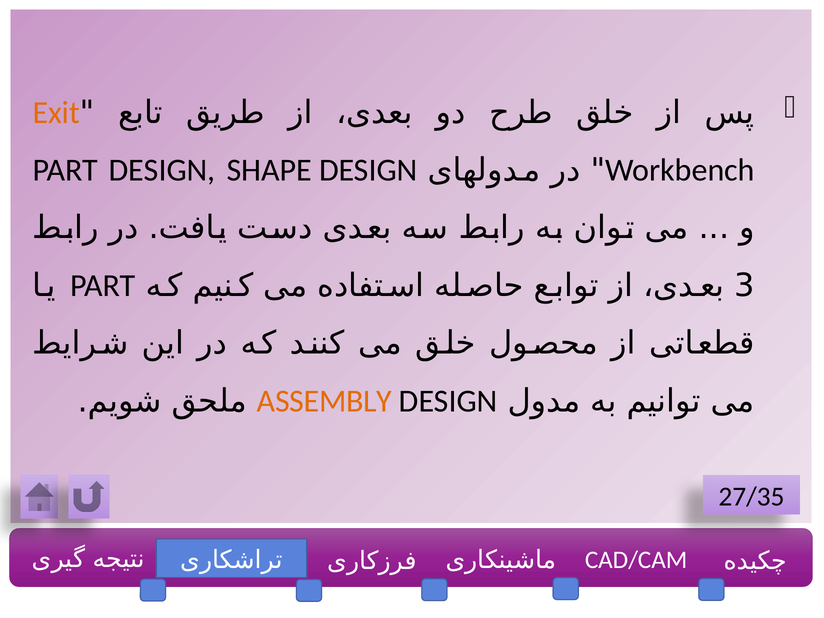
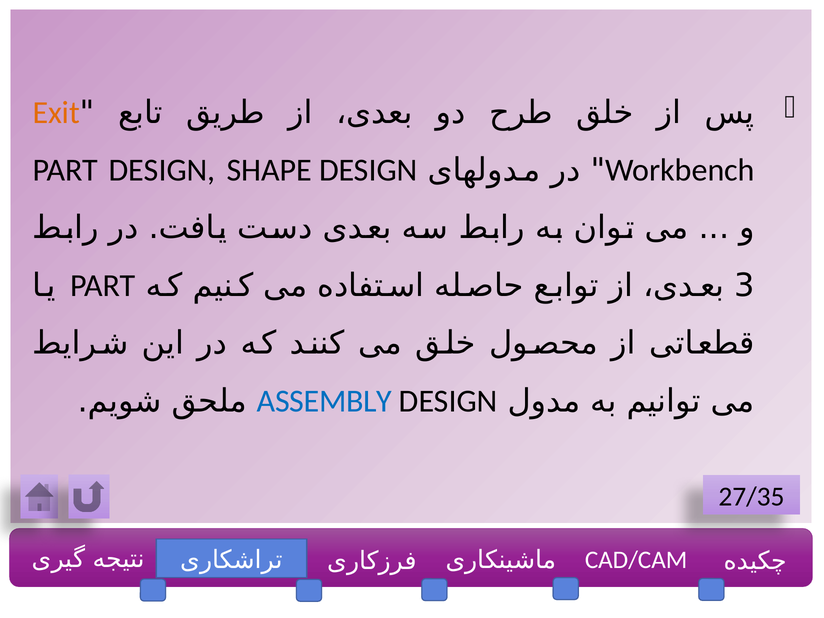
ASSEMBLY colour: orange -> blue (324, 401)
